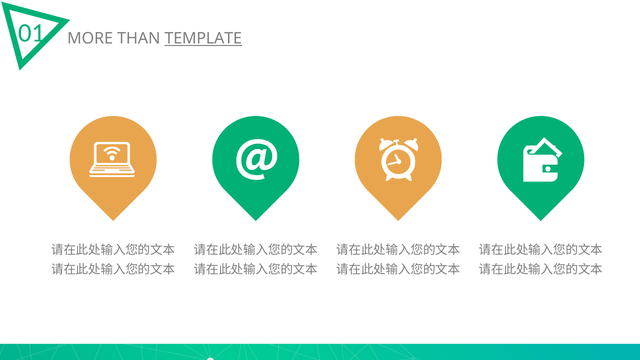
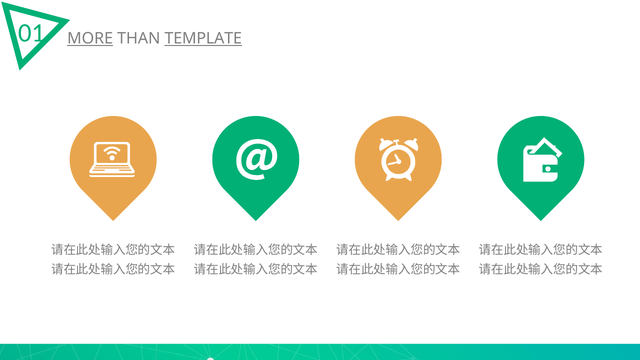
MORE underline: none -> present (90, 39)
